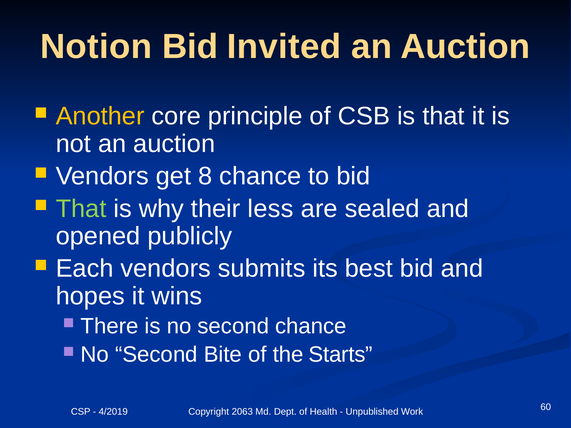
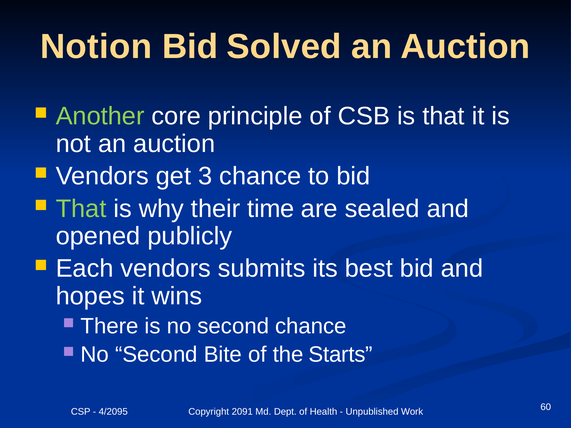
Invited: Invited -> Solved (284, 47)
Another colour: yellow -> light green (100, 116)
8: 8 -> 3 (205, 176)
less: less -> time (271, 209)
4/2019: 4/2019 -> 4/2095 (113, 412)
2063: 2063 -> 2091 (242, 412)
